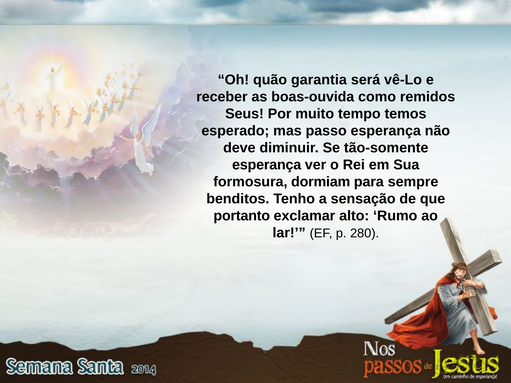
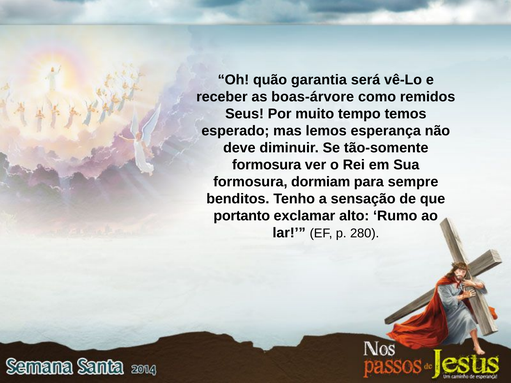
boas-ouvida: boas-ouvida -> boas-árvore (313, 97)
passo: passo -> lemos (326, 131)
esperança: esperança -> formosura (267, 165)
